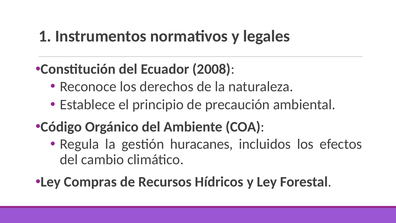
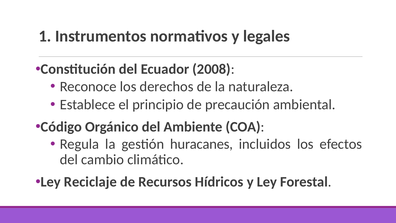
Compras: Compras -> Reciclaje (90, 182)
